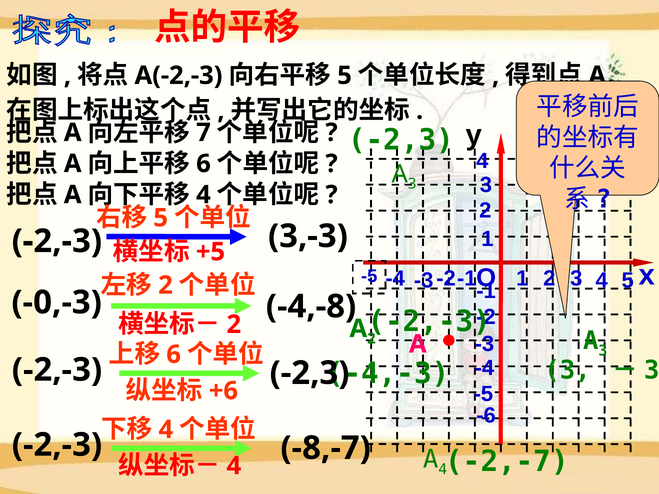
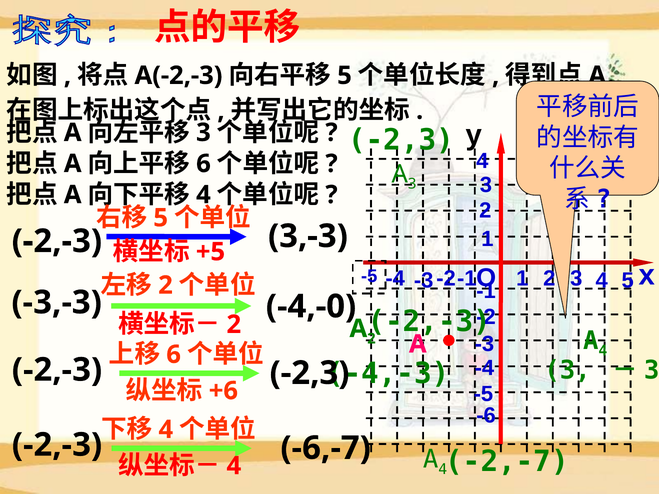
7: 7 -> 3 (203, 133)
-0,-3: -0,-3 -> -3,-3 (57, 303)
-4,-8: -4,-8 -> -4,-0 (311, 307)
3: 3 -> 4 (603, 351)
-8,-7: -8,-7 -> -6,-7 (326, 448)
